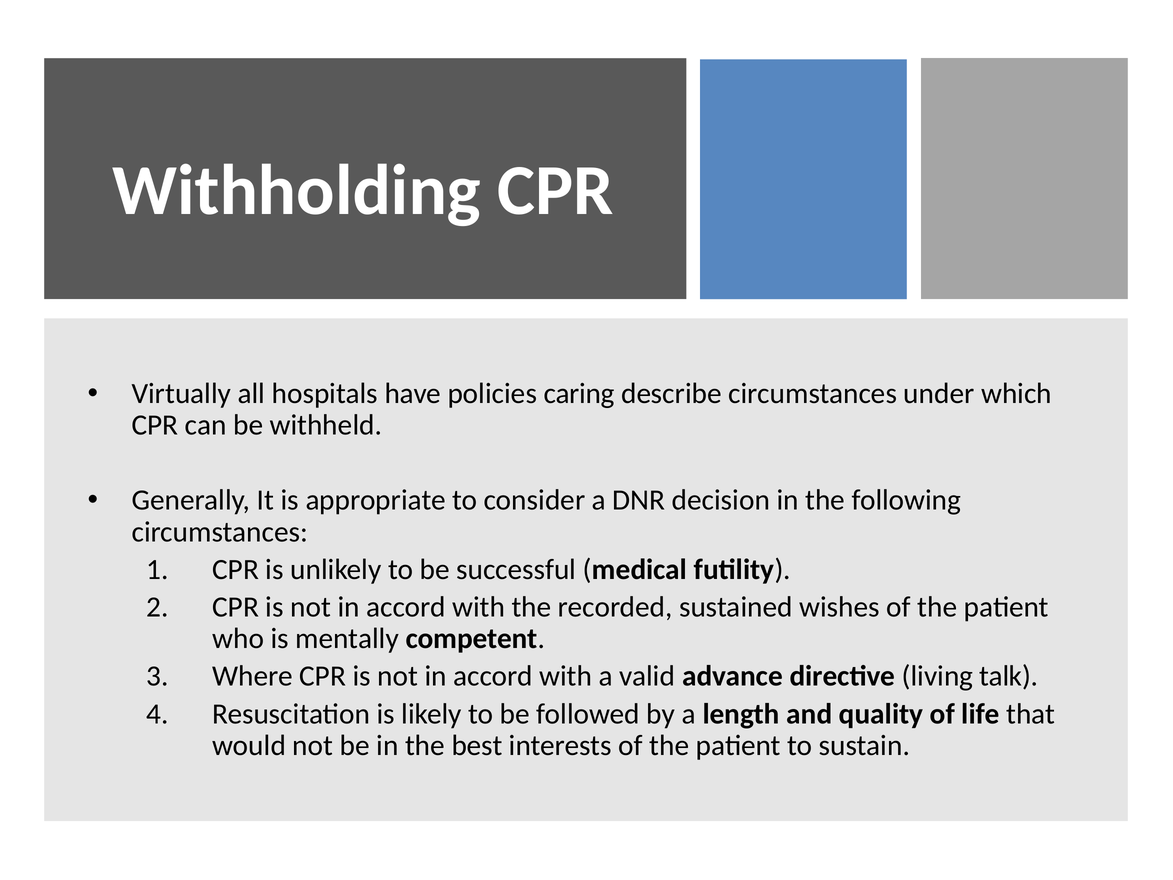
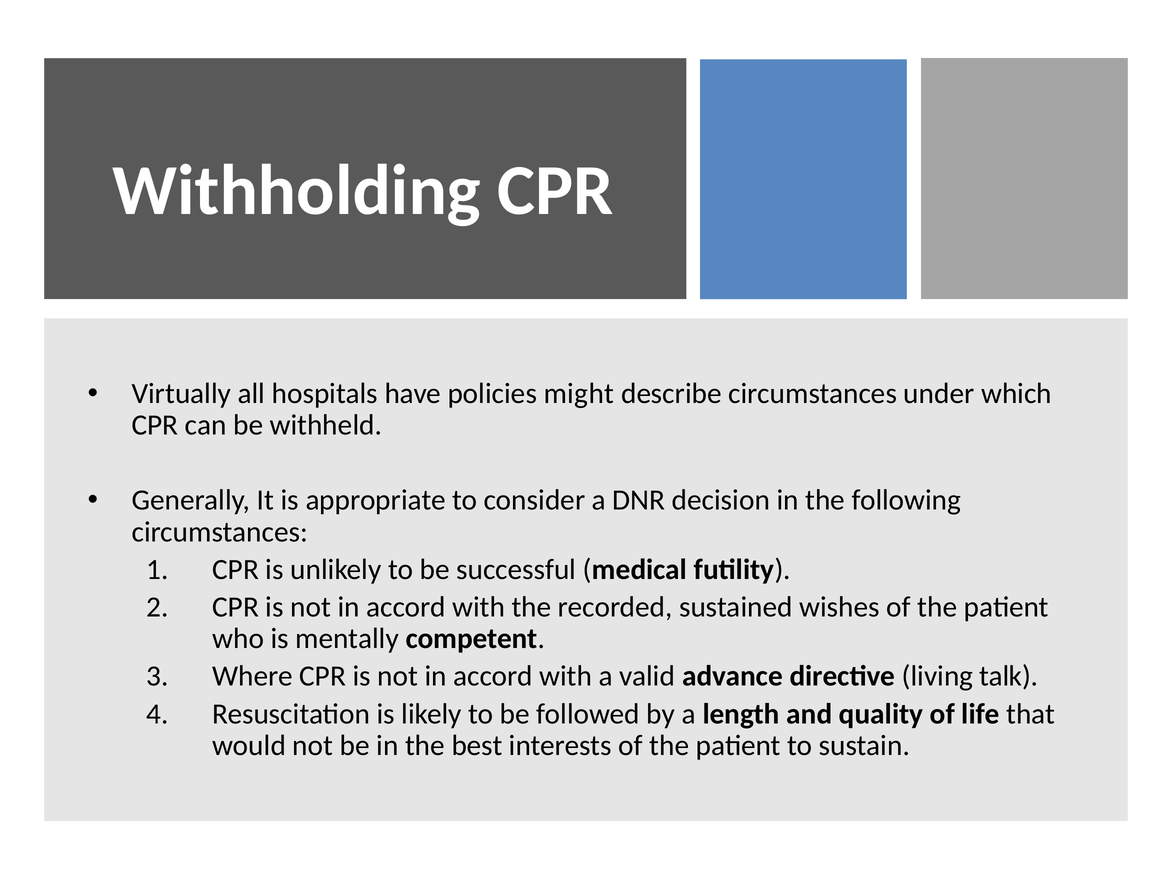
caring: caring -> might (579, 393)
